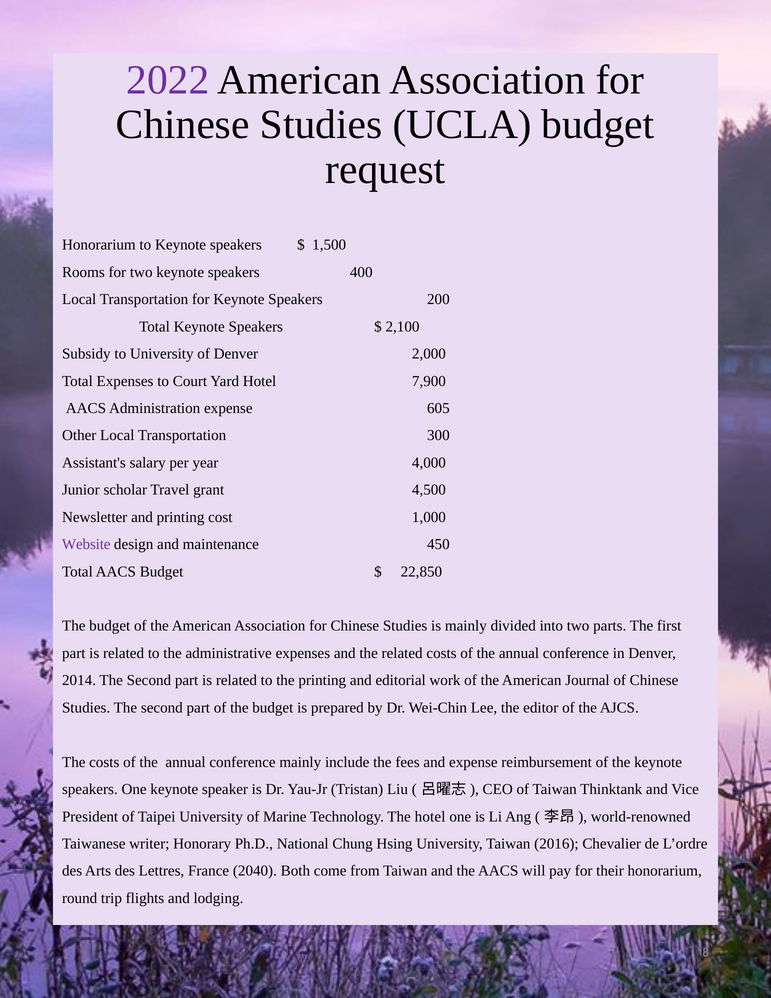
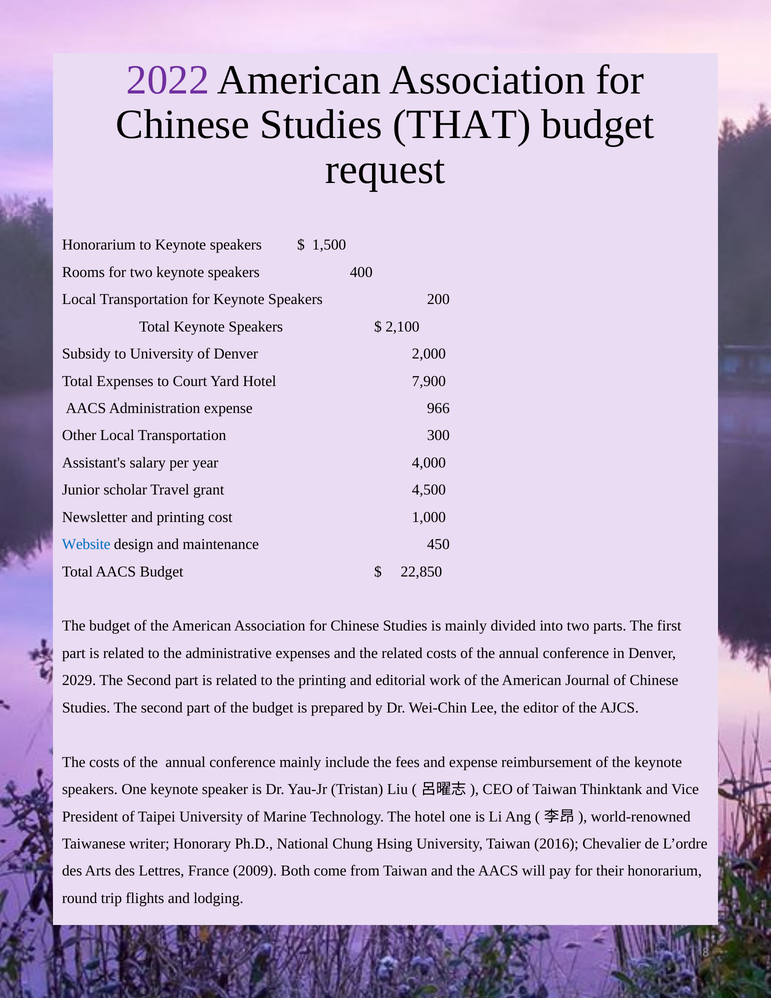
UCLA: UCLA -> THAT (462, 125)
605: 605 -> 966 (438, 408)
Website colour: purple -> blue (86, 544)
2014: 2014 -> 2029 (79, 680)
2040: 2040 -> 2009 (255, 871)
